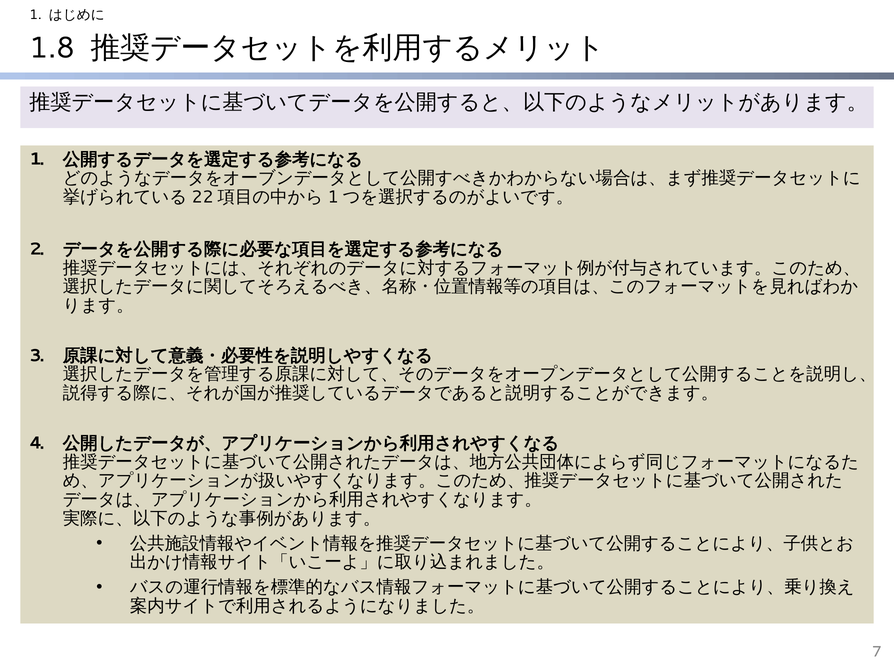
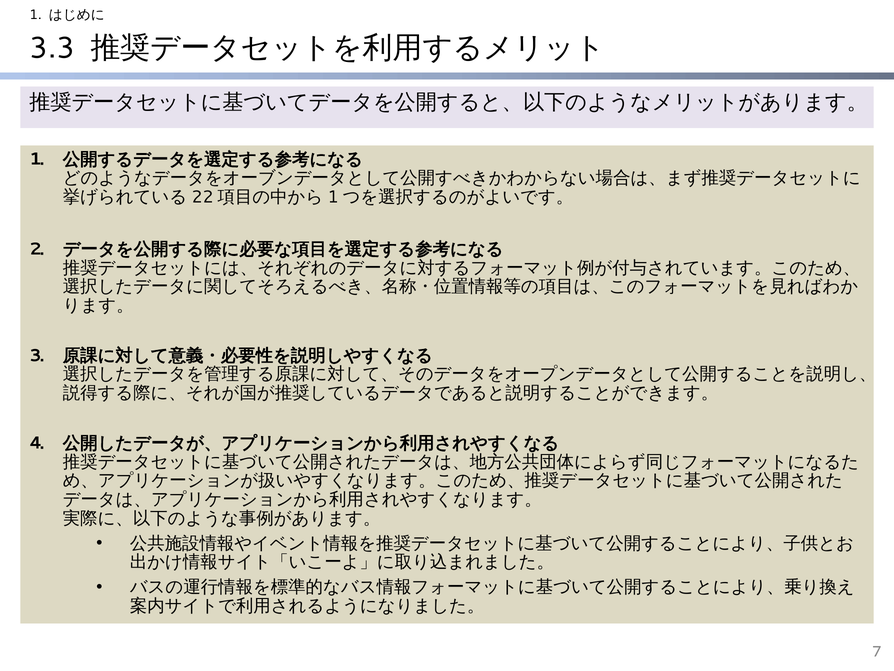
1.8: 1.8 -> 3.3 (52, 48)
